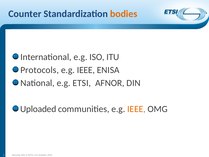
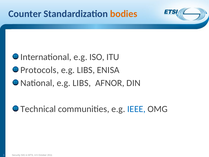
IEEE: IEEE -> LIBS (86, 70)
National e.g ETSI: ETSI -> LIBS (82, 83)
Uploaded: Uploaded -> Technical (38, 109)
IEEE colour: orange -> blue (136, 109)
